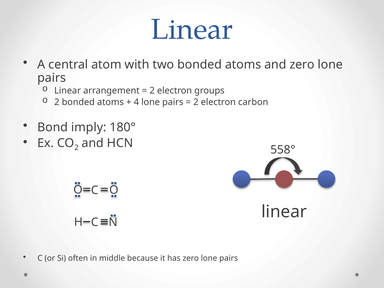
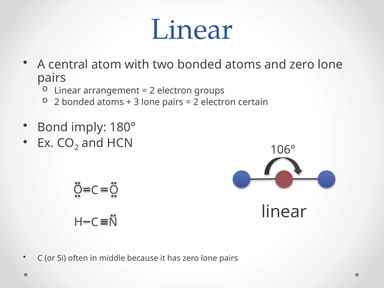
4: 4 -> 3 (136, 102)
carbon: carbon -> certain (253, 102)
558°: 558° -> 106° (283, 150)
